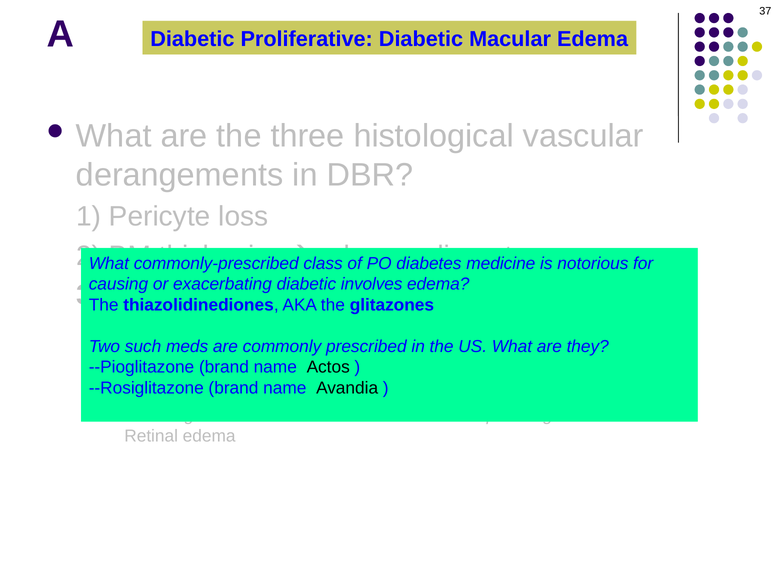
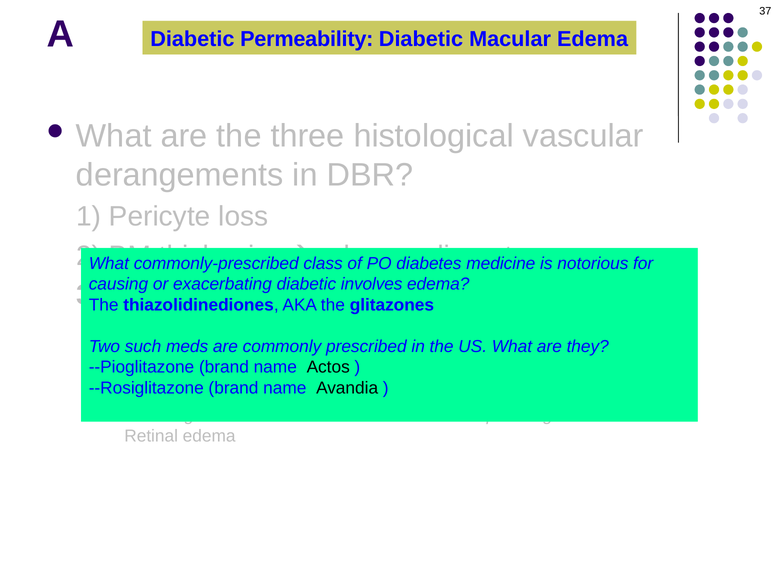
Proliferative: Proliferative -> Permeability (307, 39)
